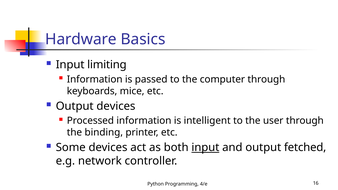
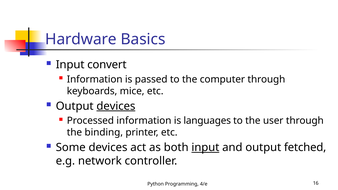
limiting: limiting -> convert (107, 65)
devices underline: none -> present (116, 106)
intelligent: intelligent -> languages (207, 121)
